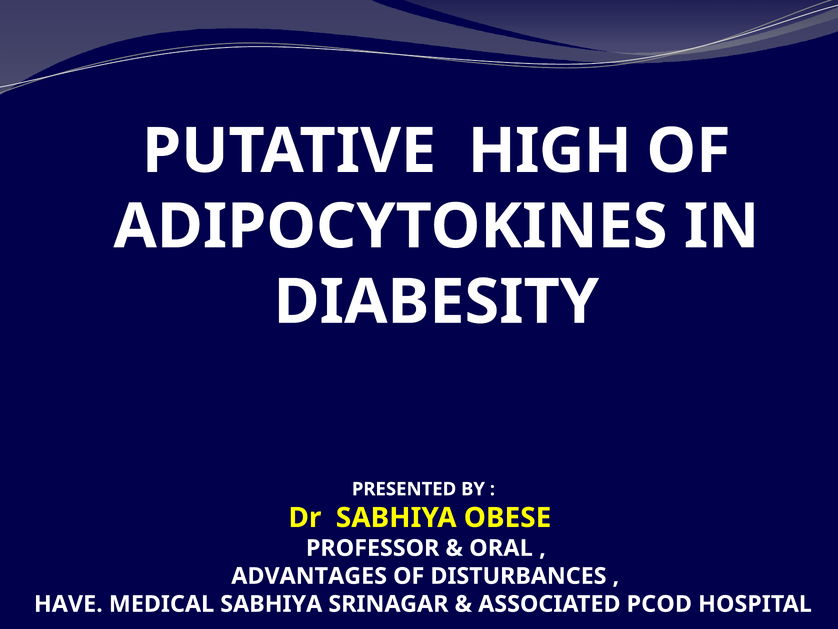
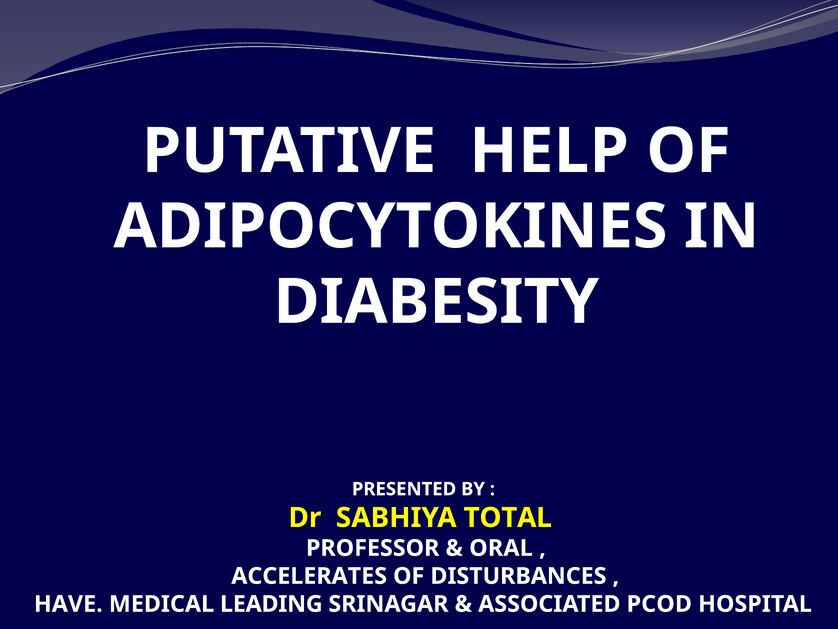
HIGH: HIGH -> HELP (549, 151)
OBESE: OBESE -> TOTAL (508, 517)
ADVANTAGES: ADVANTAGES -> ACCELERATES (309, 576)
MEDICAL SABHIYA: SABHIYA -> LEADING (271, 604)
